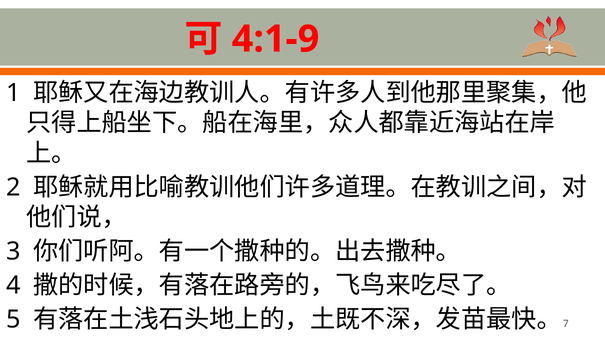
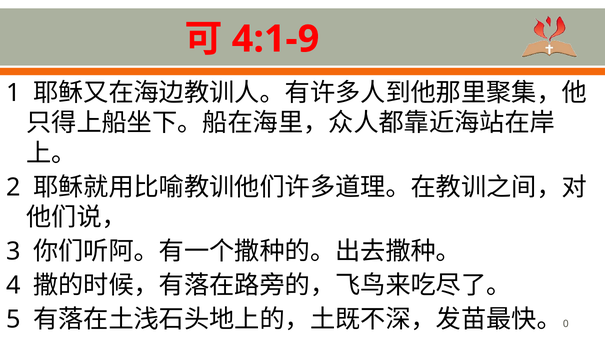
7: 7 -> 0 (566, 324)
